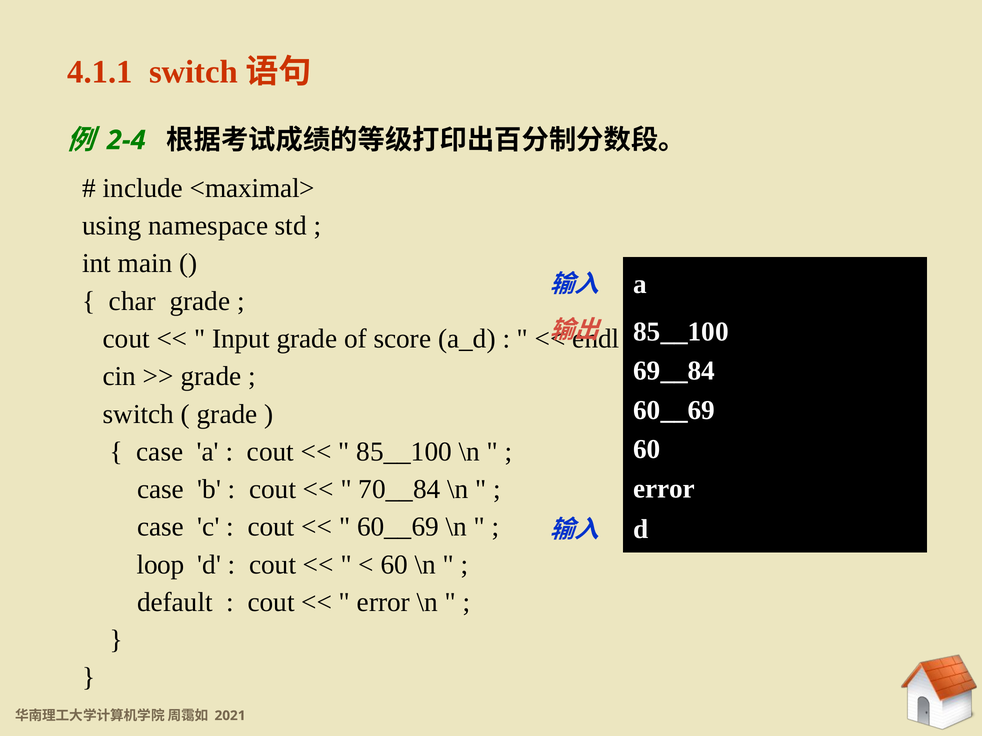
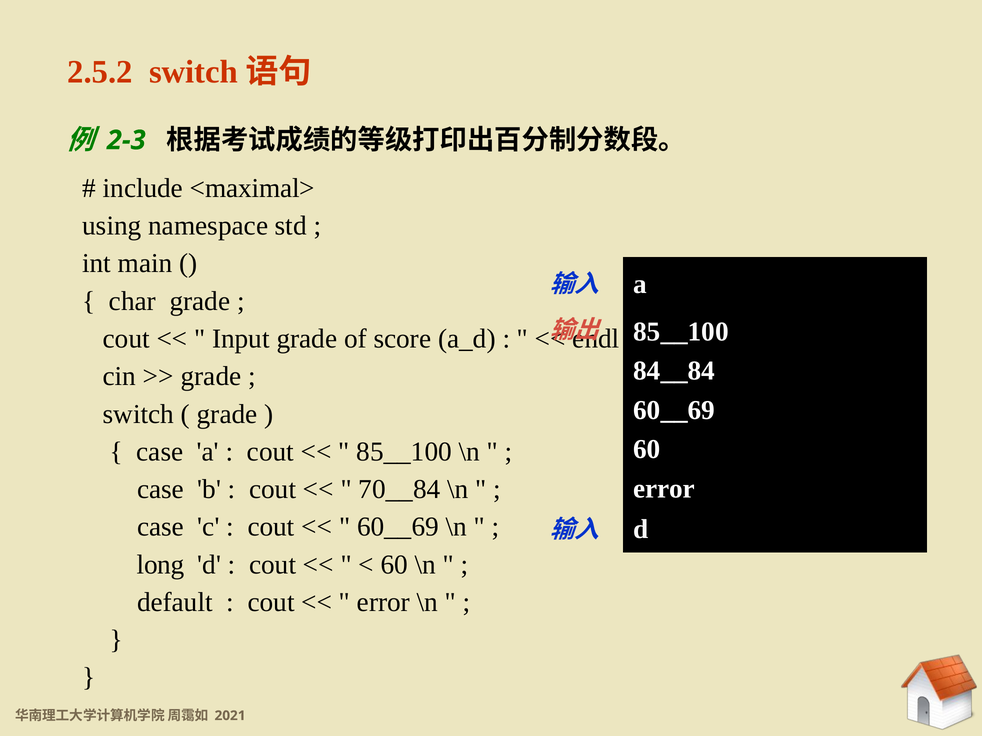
4.1.1: 4.1.1 -> 2.5.2 (100, 72)
2-4: 2-4 -> 2-3 (126, 140)
69__84: 69__84 -> 84__84 (674, 371)
loop: loop -> long (161, 565)
